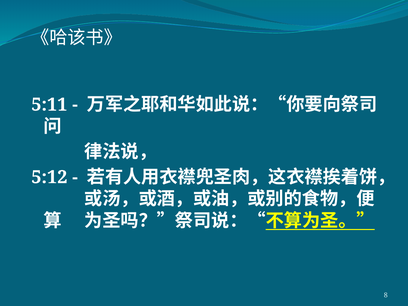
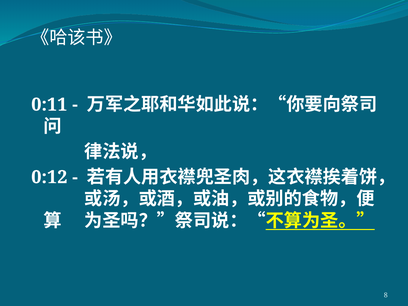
5:11: 5:11 -> 0:11 (49, 105)
5:12: 5:12 -> 0:12 (49, 177)
